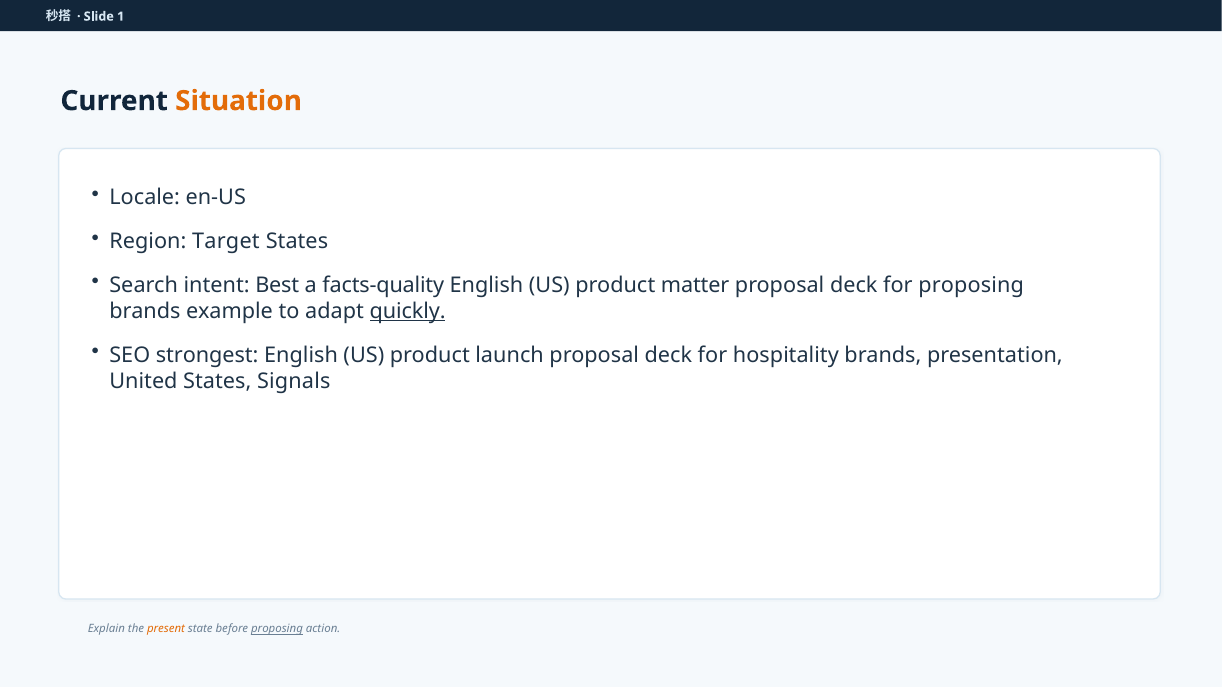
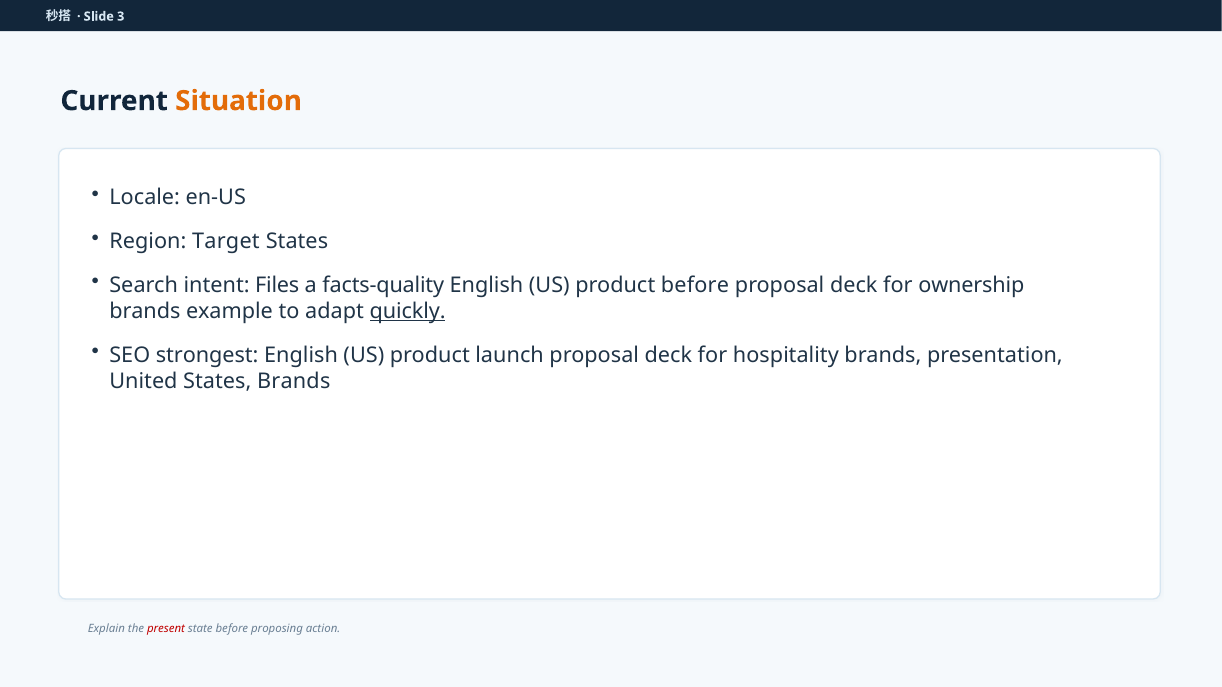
1: 1 -> 3 (121, 16)
Best: Best -> Files (277, 285)
product matter: matter -> before (695, 285)
for proposing: proposing -> ownership (971, 285)
States Signals: Signals -> Brands (294, 381)
present colour: orange -> red (166, 629)
proposing underline: present -> none (277, 629)
